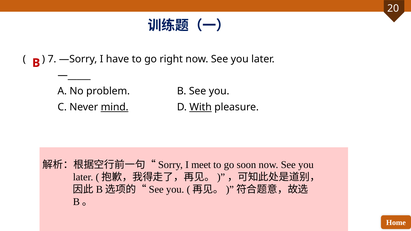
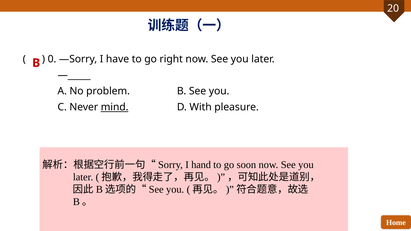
7: 7 -> 0 (52, 59)
With underline: present -> none (201, 107)
meet: meet -> hand (201, 165)
